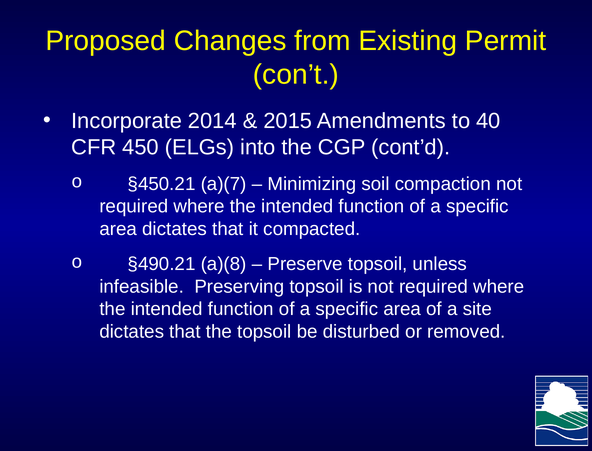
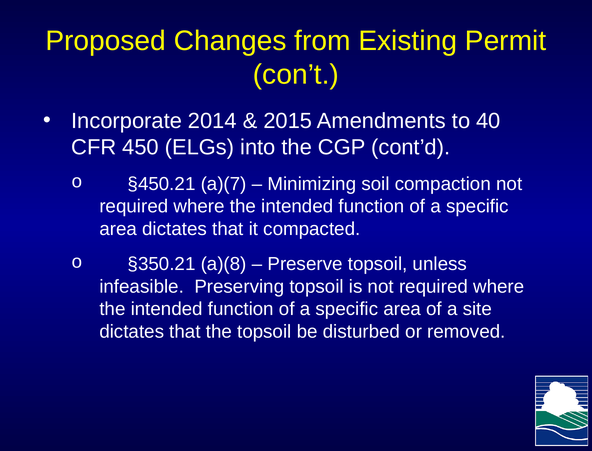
§490.21: §490.21 -> §350.21 (162, 264)
